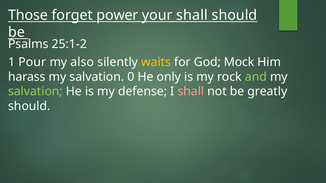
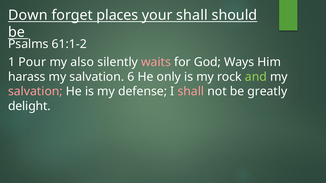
Those: Those -> Down (28, 15)
power: power -> places (117, 15)
25:1-2: 25:1-2 -> 61:1-2 (69, 44)
waits colour: yellow -> pink (156, 62)
Mock: Mock -> Ways (239, 62)
0: 0 -> 6 (131, 77)
salvation colour: light green -> pink (35, 92)
should: should -> delight (29, 106)
